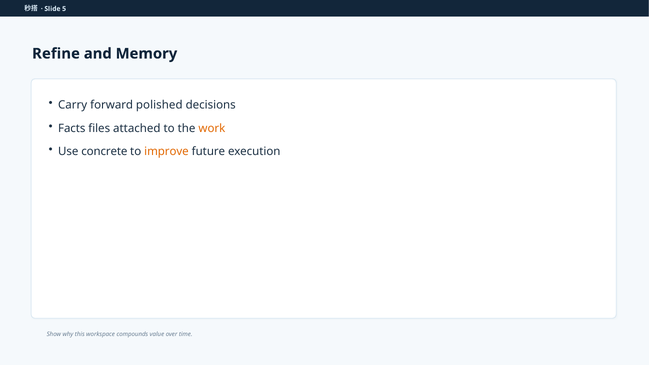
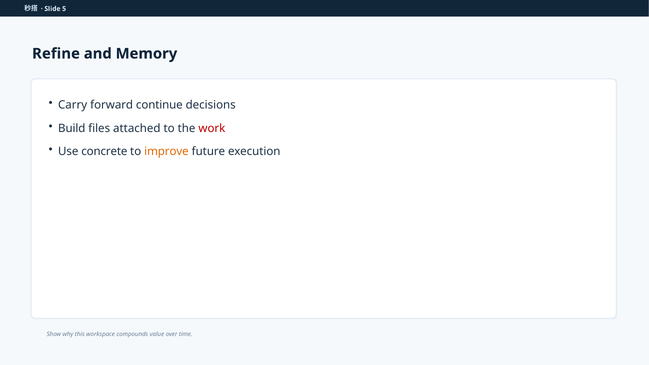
polished: polished -> continue (159, 105)
Facts: Facts -> Build (72, 128)
work colour: orange -> red (212, 128)
